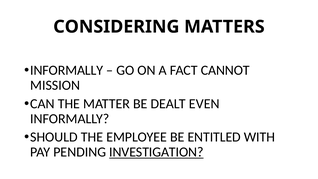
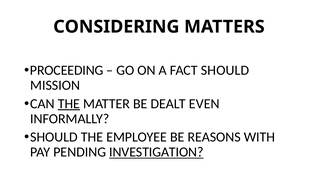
INFORMALLY: INFORMALLY -> PROCEEDING (67, 70)
FACT CANNOT: CANNOT -> SHOULD (225, 70)
THE underline: none -> present (69, 104)
ENTITLED: ENTITLED -> REASONS (214, 137)
